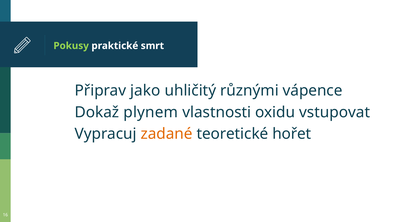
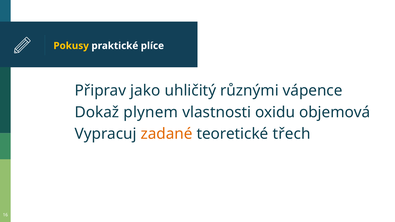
Pokusy colour: light green -> yellow (71, 46)
smrt: smrt -> plíce (152, 46)
vstupovat: vstupovat -> objemová (335, 112)
hořet: hořet -> třech (292, 134)
